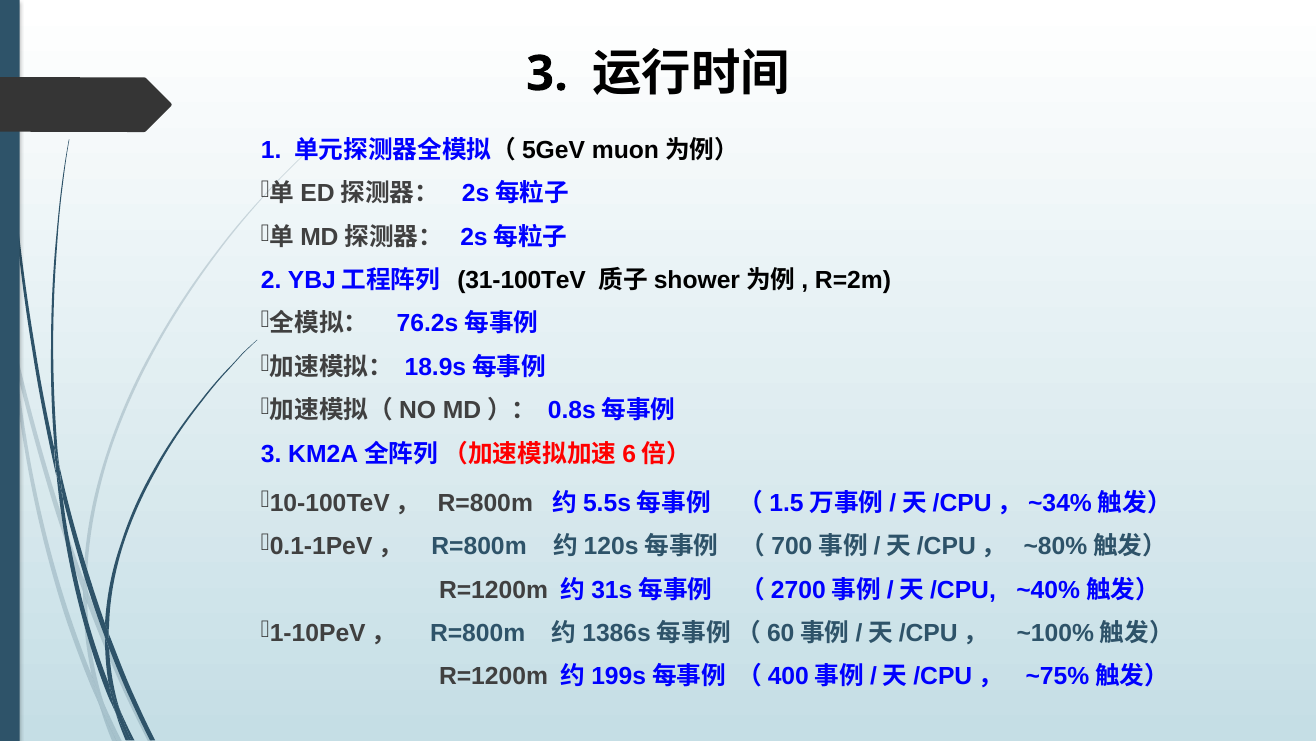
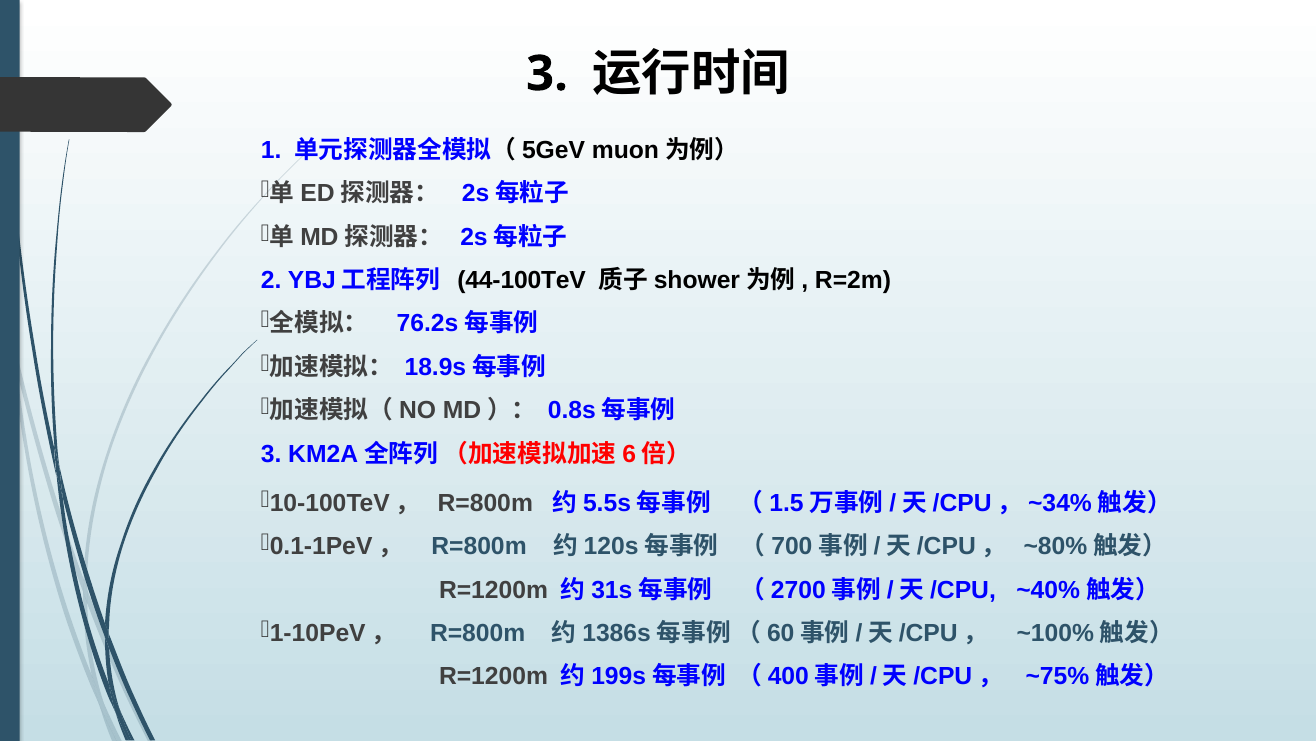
31-100TeV: 31-100TeV -> 44-100TeV (522, 280)
